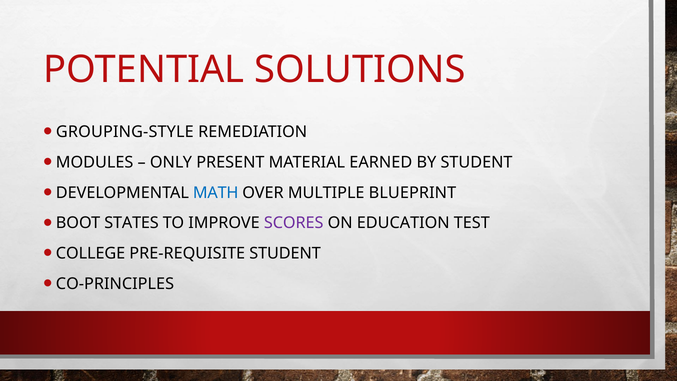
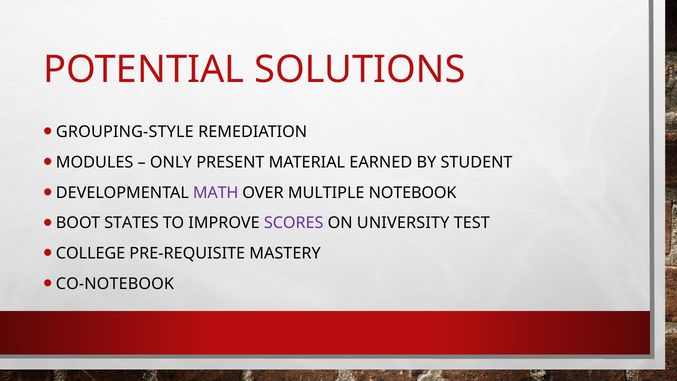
MATH colour: blue -> purple (216, 193)
BLUEPRINT: BLUEPRINT -> NOTEBOOK (413, 193)
EDUCATION: EDUCATION -> UNIVERSITY (403, 223)
PRE-REQUISITE STUDENT: STUDENT -> MASTERY (285, 253)
CO-PRINCIPLES: CO-PRINCIPLES -> CO-NOTEBOOK (115, 284)
